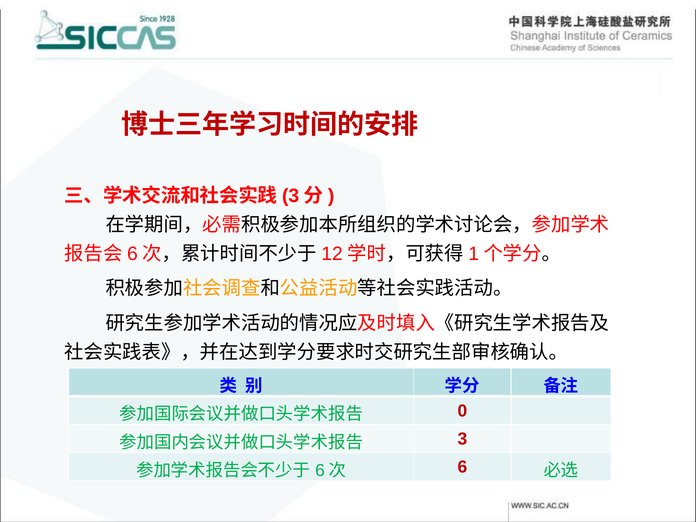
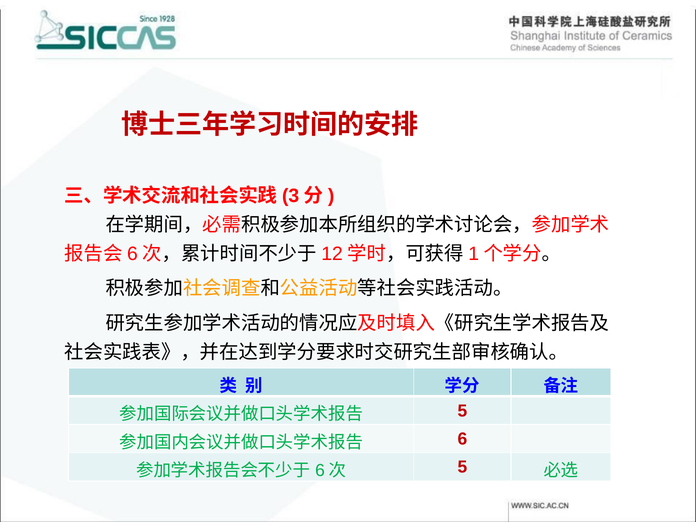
0: 0 -> 5 (462, 411)
3: 3 -> 6 (462, 439)
6: 6 -> 5 (462, 467)
